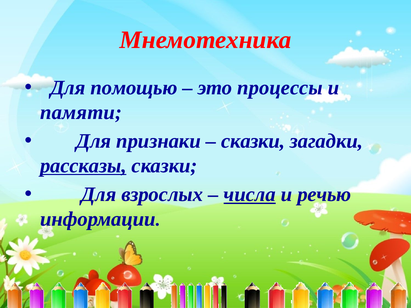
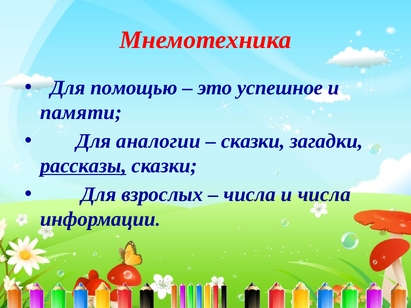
процессы: процессы -> успешное (280, 88)
признаки: признаки -> аналогии (158, 141)
числа underline: present -> none (250, 195)
и речью: речью -> числа (324, 195)
